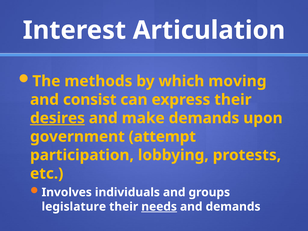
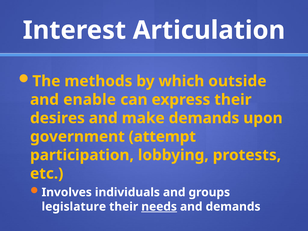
moving: moving -> outside (237, 81)
consist: consist -> enable (90, 100)
desires underline: present -> none (57, 118)
